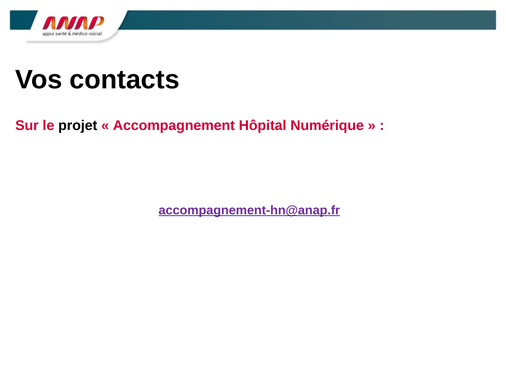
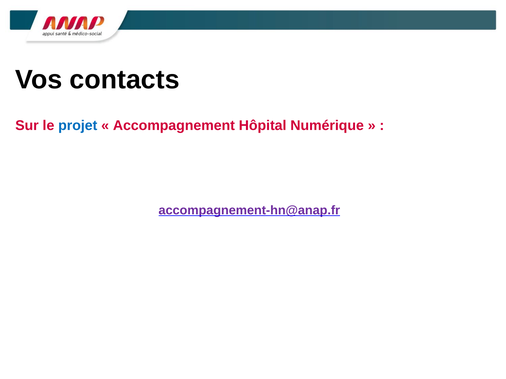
projet colour: black -> blue (78, 126)
